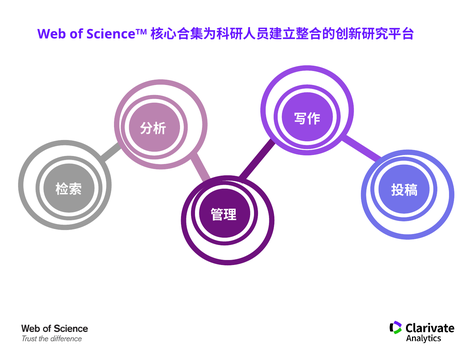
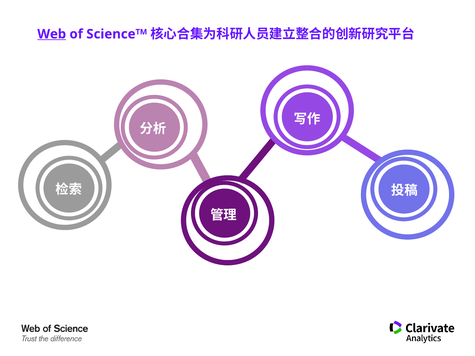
Web underline: none -> present (52, 34)
